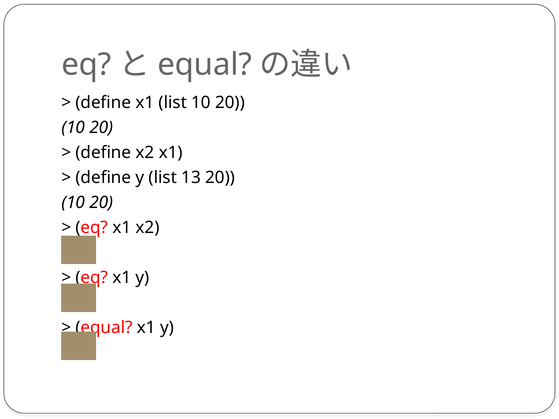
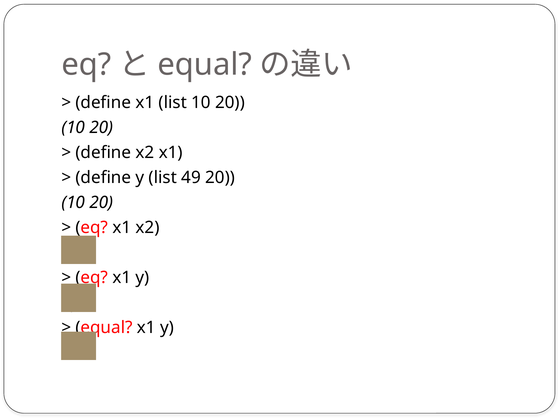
13: 13 -> 49 (191, 178)
